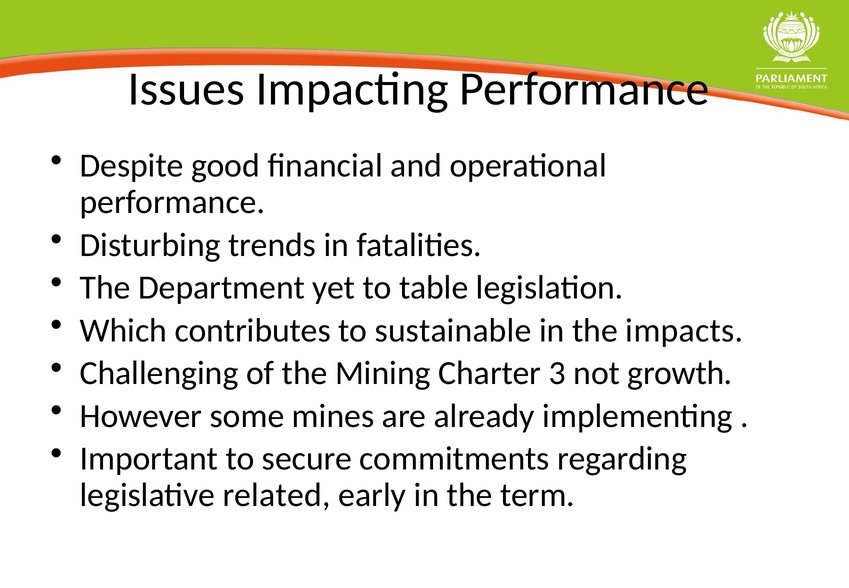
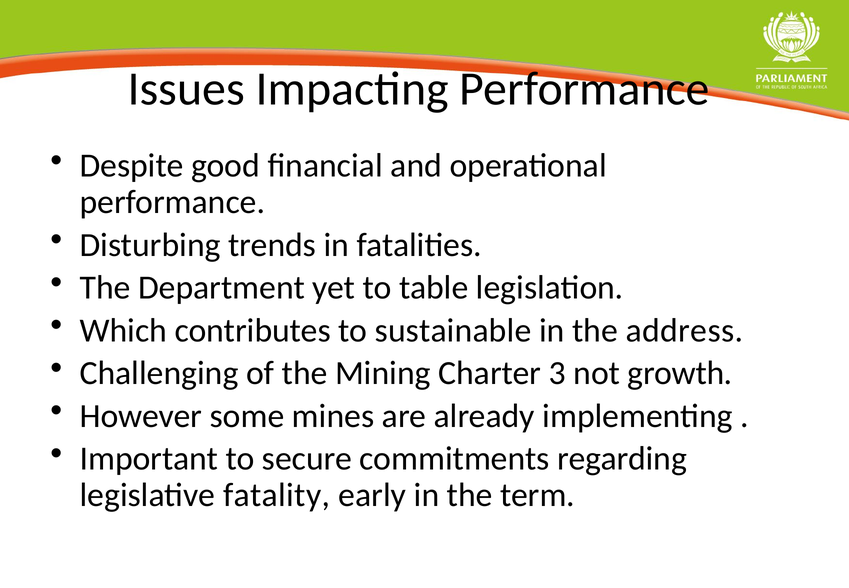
impacts: impacts -> address (684, 330)
related: related -> fatality (277, 495)
